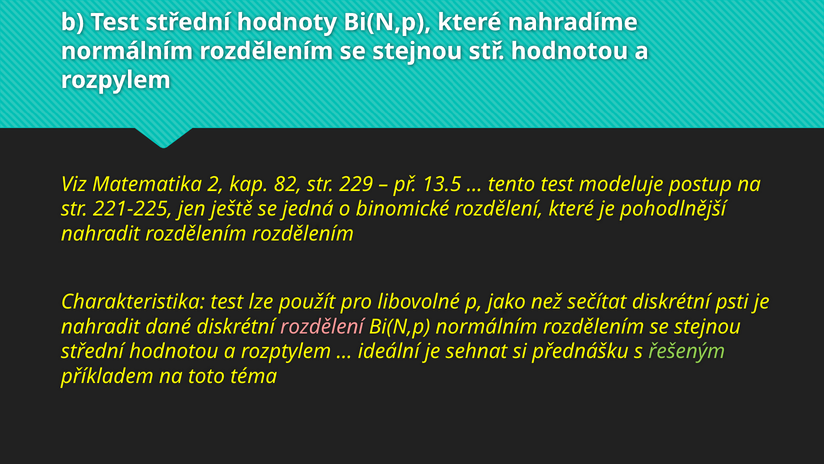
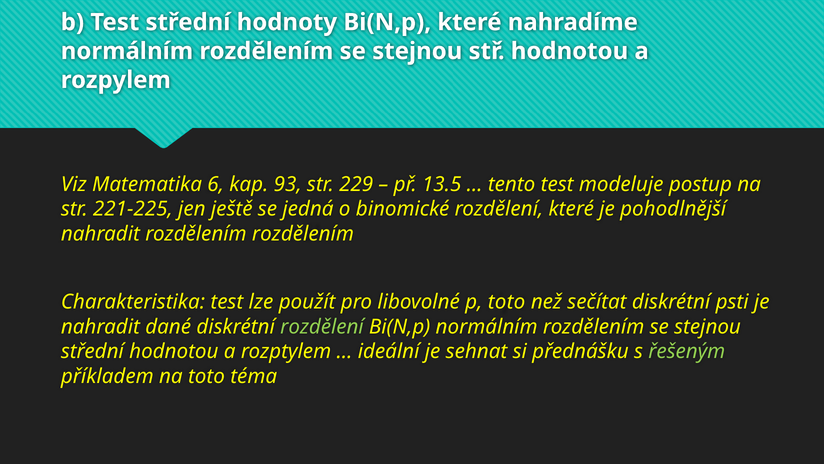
2: 2 -> 6 (216, 184)
82: 82 -> 93 (288, 184)
p jako: jako -> toto (507, 302)
rozdělení colour: pink -> light green (322, 326)
